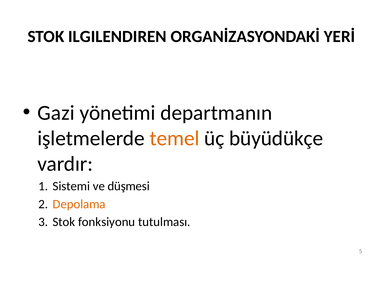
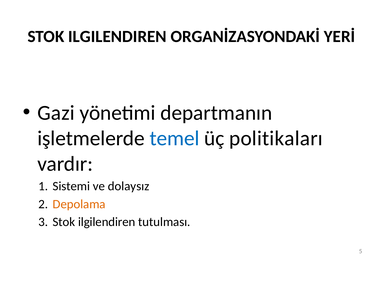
temel colour: orange -> blue (174, 139)
büyüdükçe: büyüdükçe -> politikaları (276, 139)
düşmesi: düşmesi -> dolaysız (129, 186)
fonksiyonu: fonksiyonu -> ilgilendiren (107, 222)
